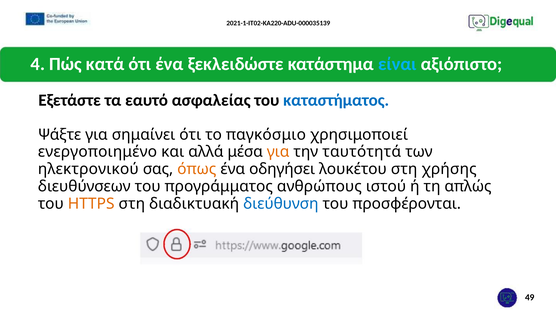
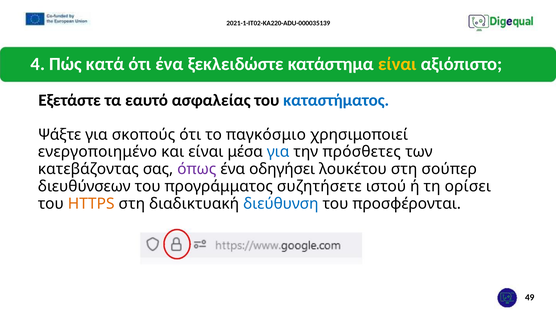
είναι colour: light blue -> yellow (397, 64)
σημαίνει: σημαίνει -> σκοπούς (144, 134)
και αλλά: αλλά -> είναι (206, 152)
για colour: orange -> blue (278, 152)
ταυτότητά: ταυτότητά -> πρόσθετες (362, 152)
ηλεκτρονικού: ηλεκτρονικού -> κατεβάζοντας (88, 169)
όπως colour: orange -> purple (197, 169)
χρήσης: χρήσης -> σούπερ (449, 169)
ανθρώπους: ανθρώπους -> συζητήσετε (319, 186)
απλώς: απλώς -> ορίσει (468, 186)
